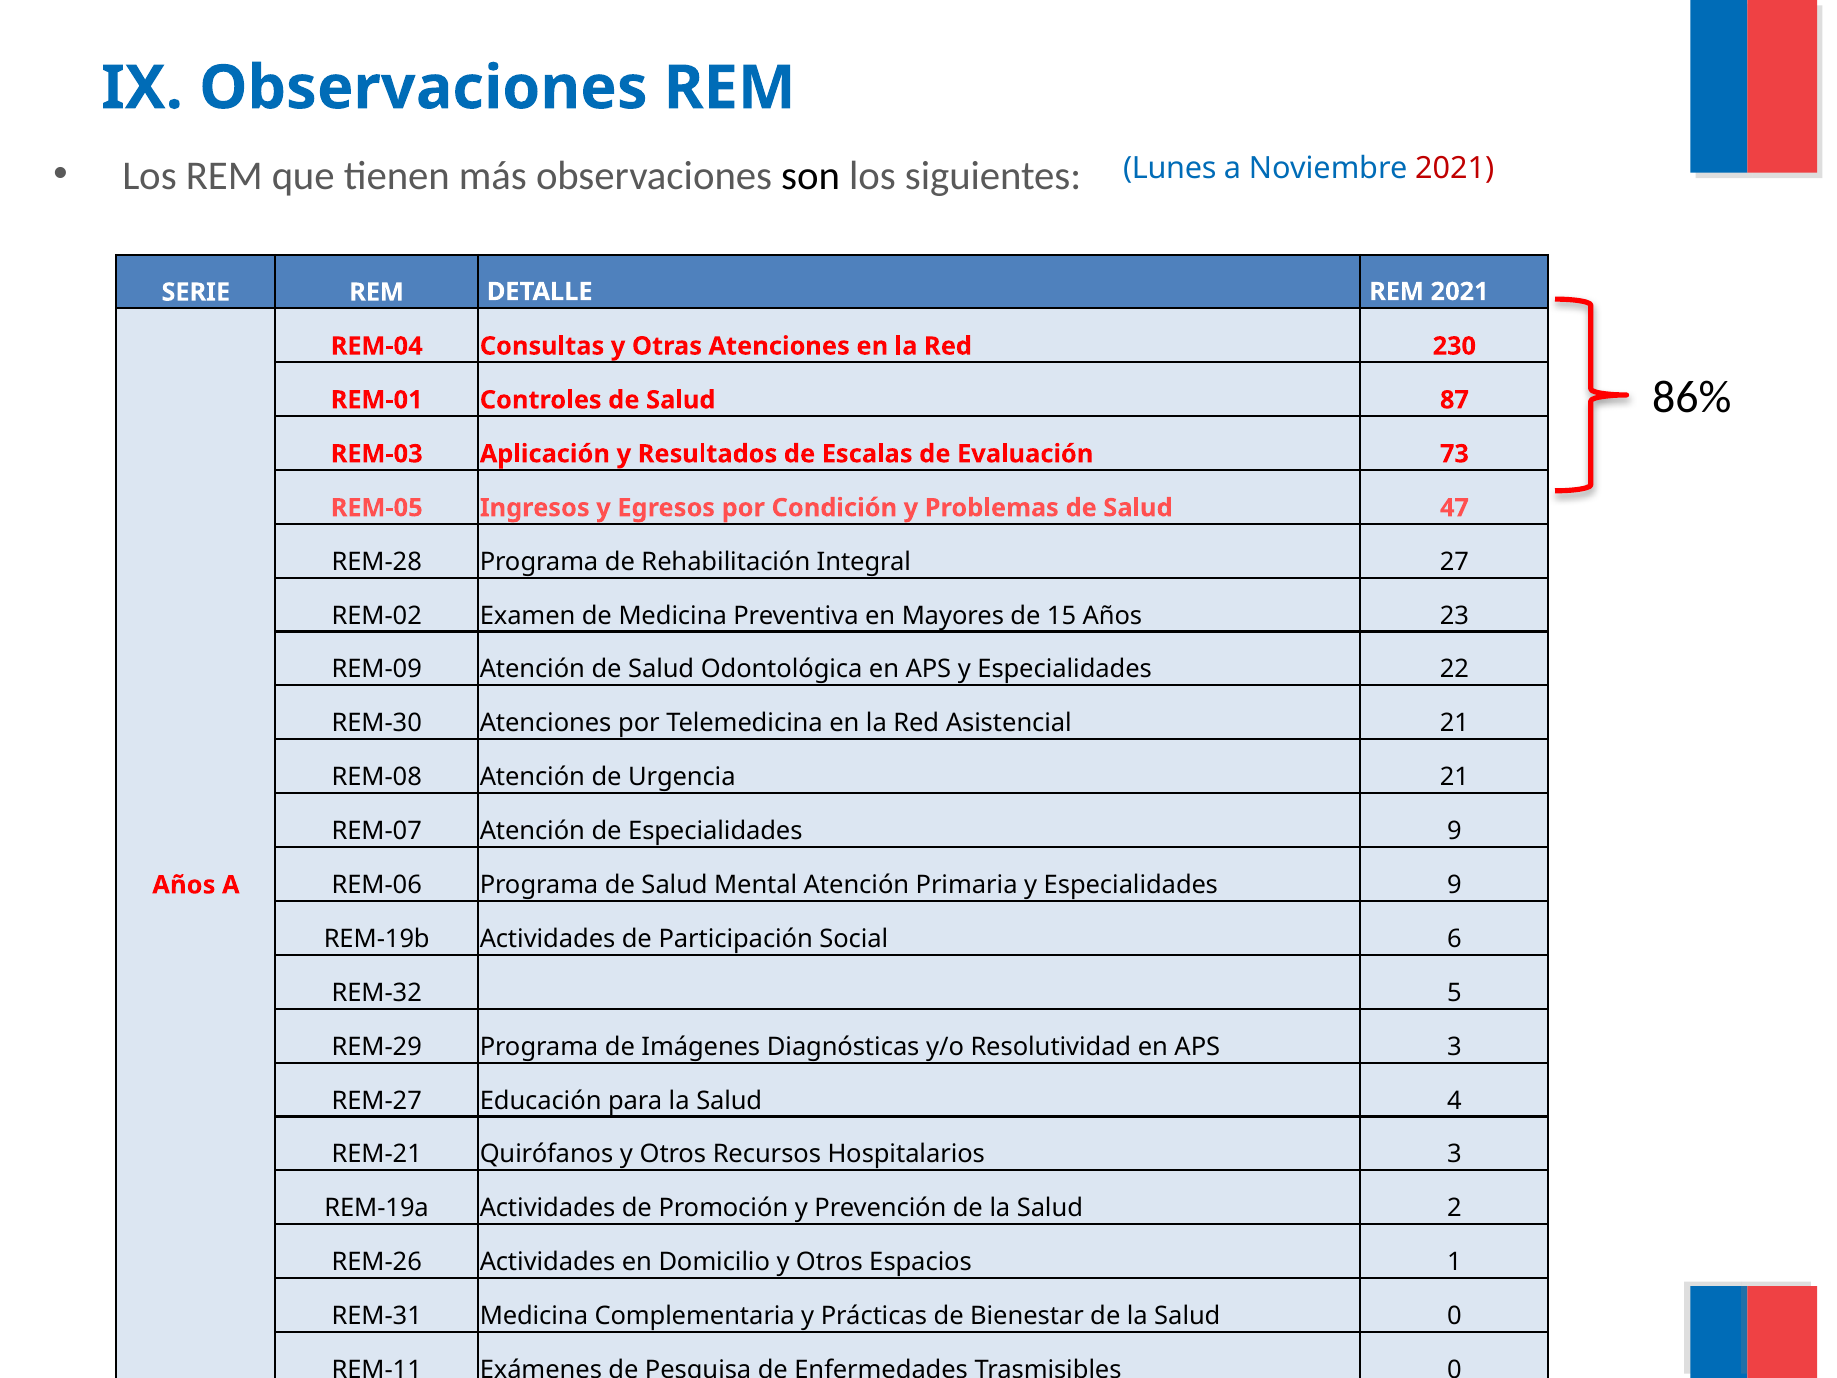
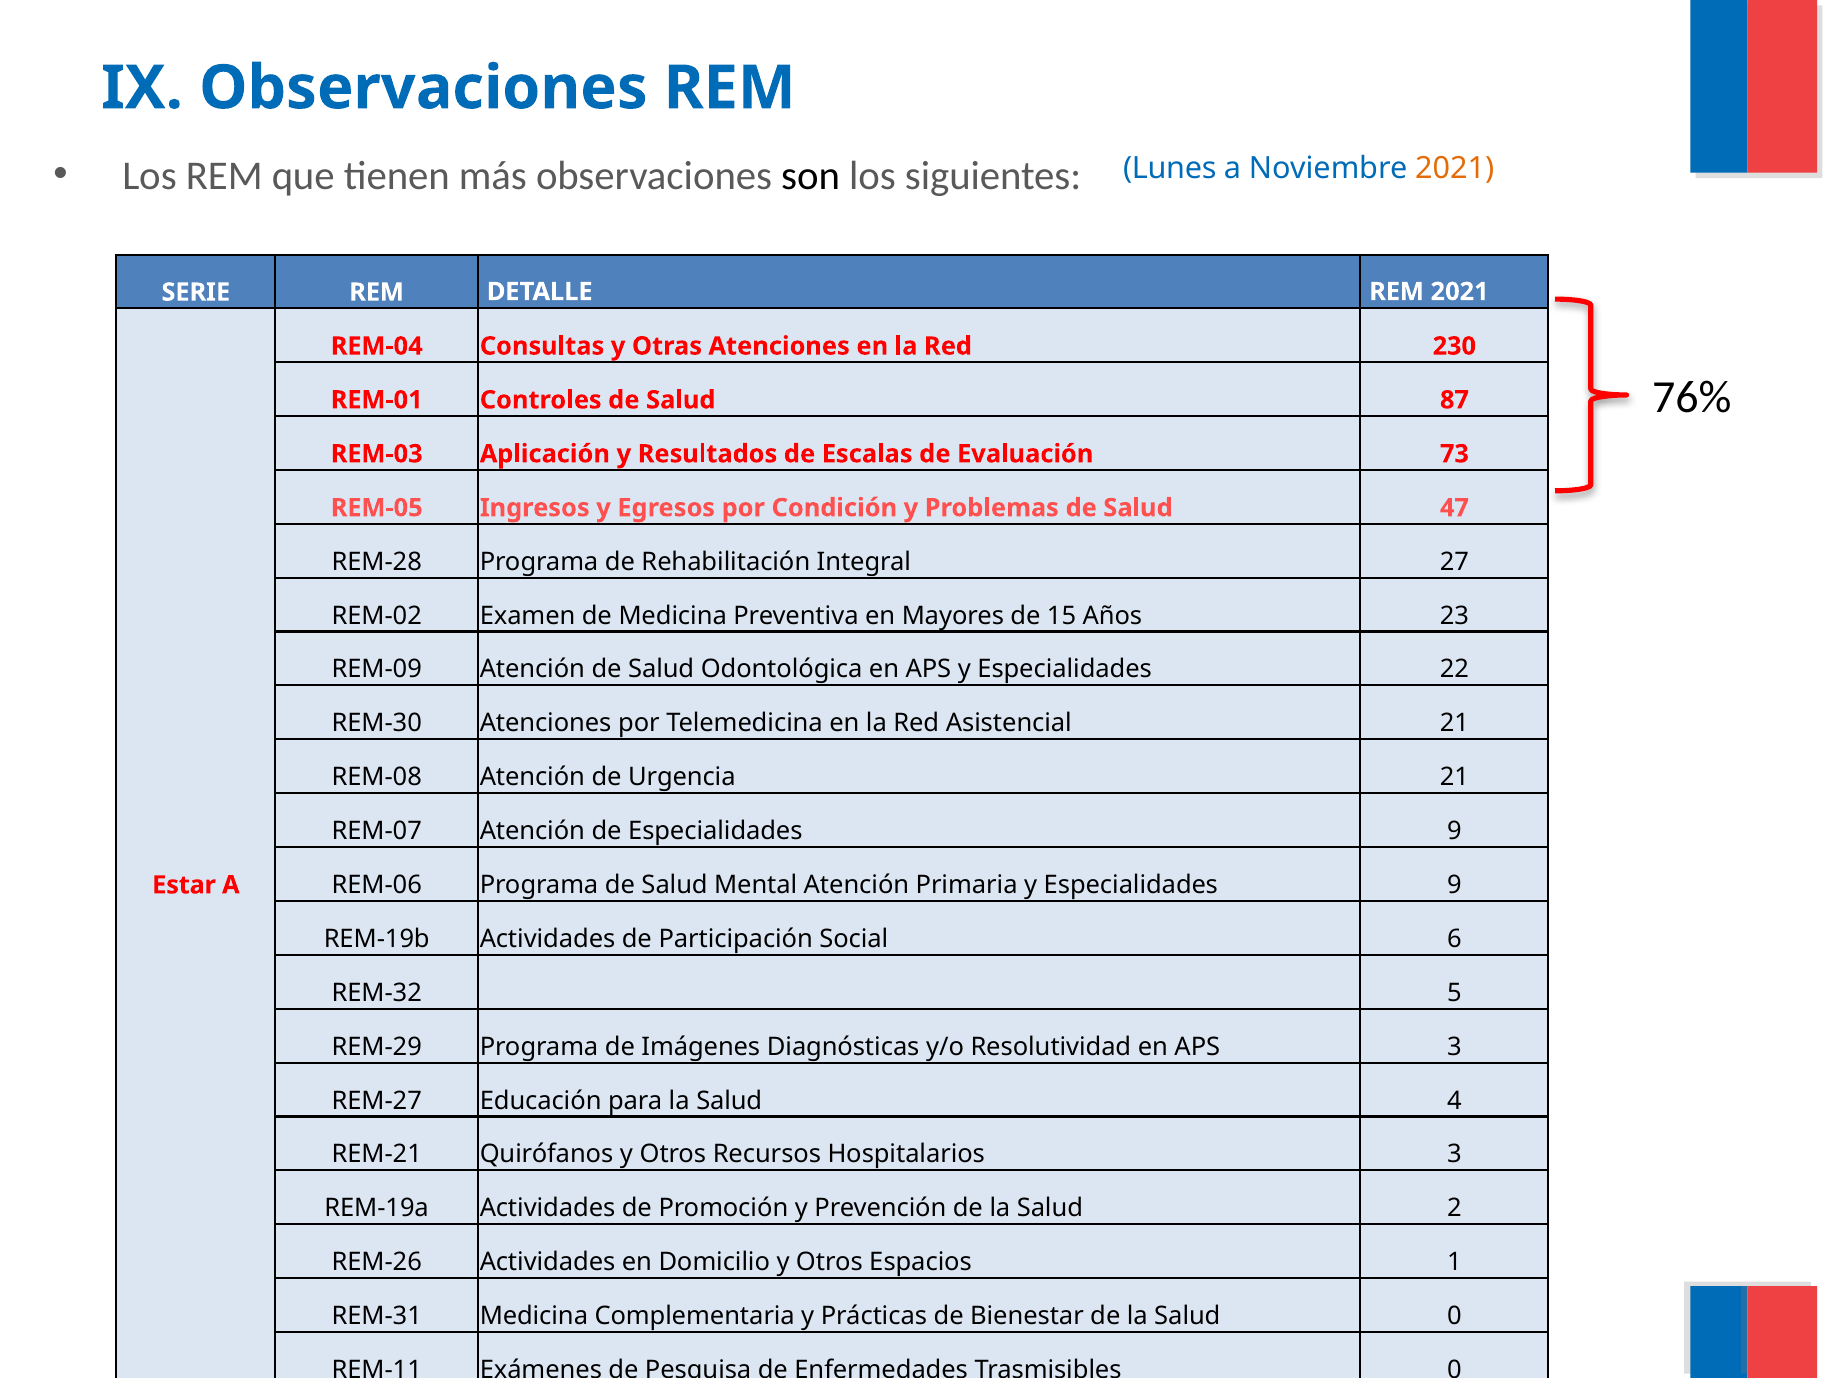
2021 colour: red -> orange (1455, 169)
86%: 86% -> 76% (1692, 398)
Años: Años -> Estar (184, 885)
